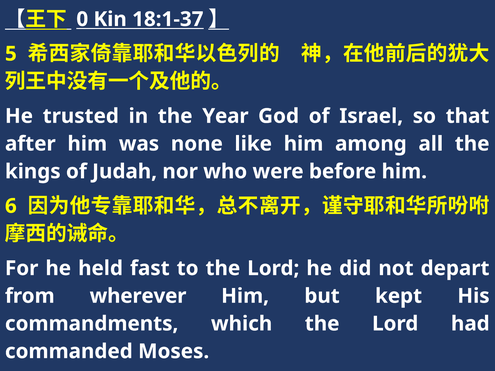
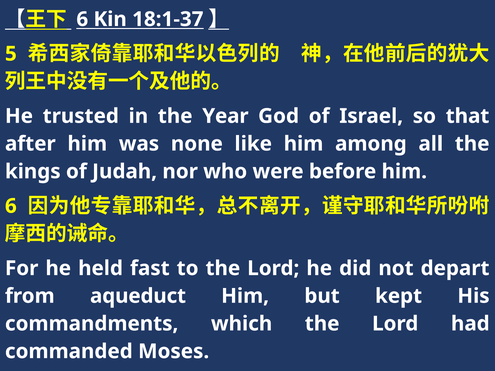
0: 0 -> 6 (82, 19)
wherever: wherever -> aqueduct (138, 296)
